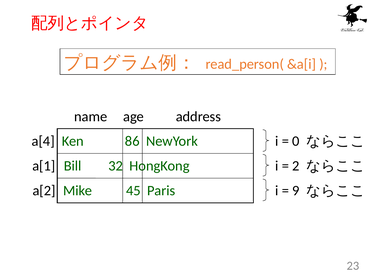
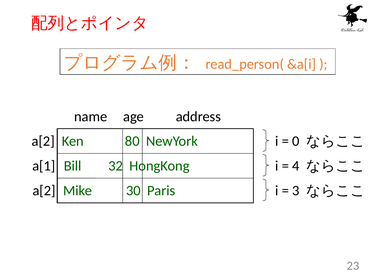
a[4: a[4 -> a[2 (43, 141)
86: 86 -> 80 (132, 141)
2: 2 -> 4 (296, 166)
45: 45 -> 30 (133, 191)
9: 9 -> 3 (296, 191)
